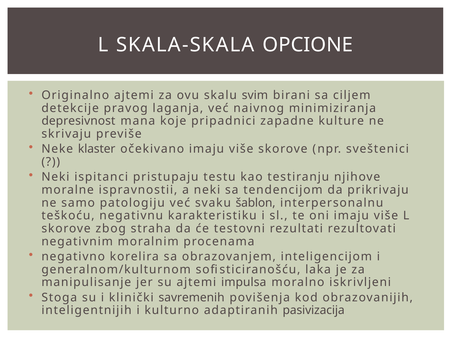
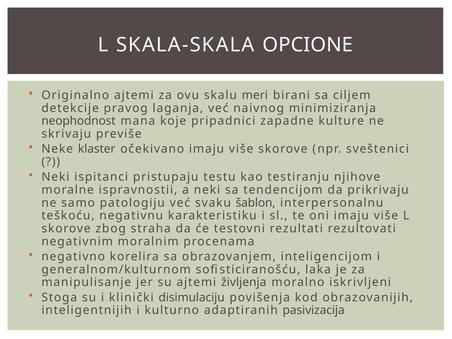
svim: svim -> meri (255, 95)
depresivnost: depresivnost -> neophodnost (79, 121)
impulsa: impulsa -> življenja (244, 282)
savremenih: savremenih -> disimulaciju (192, 297)
